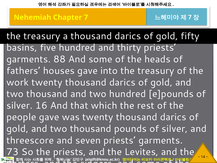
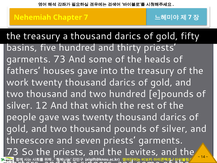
88: 88 -> 73 (60, 59)
16: 16 -> 12 (41, 105)
